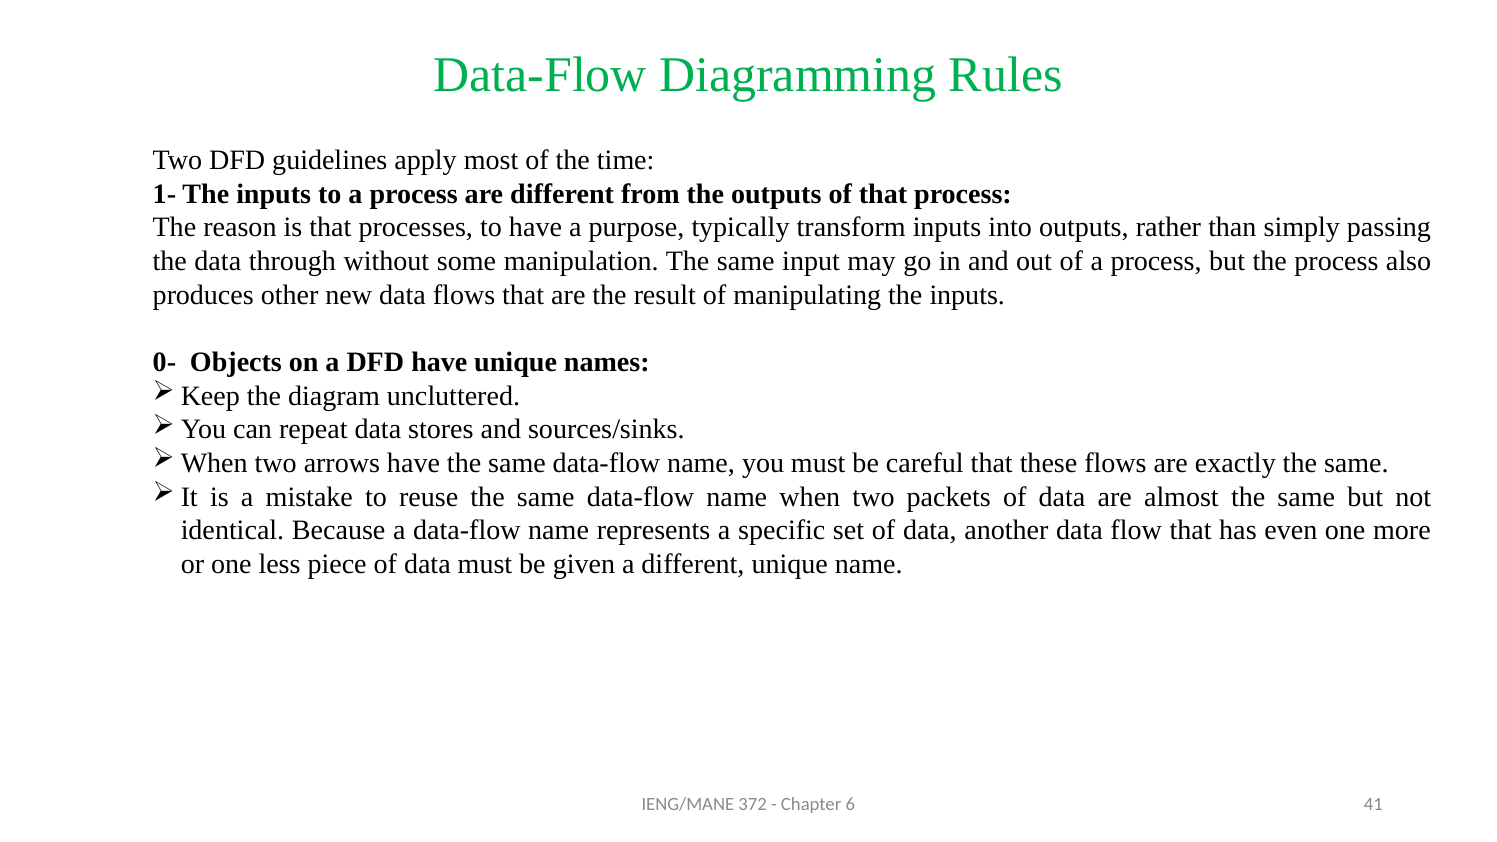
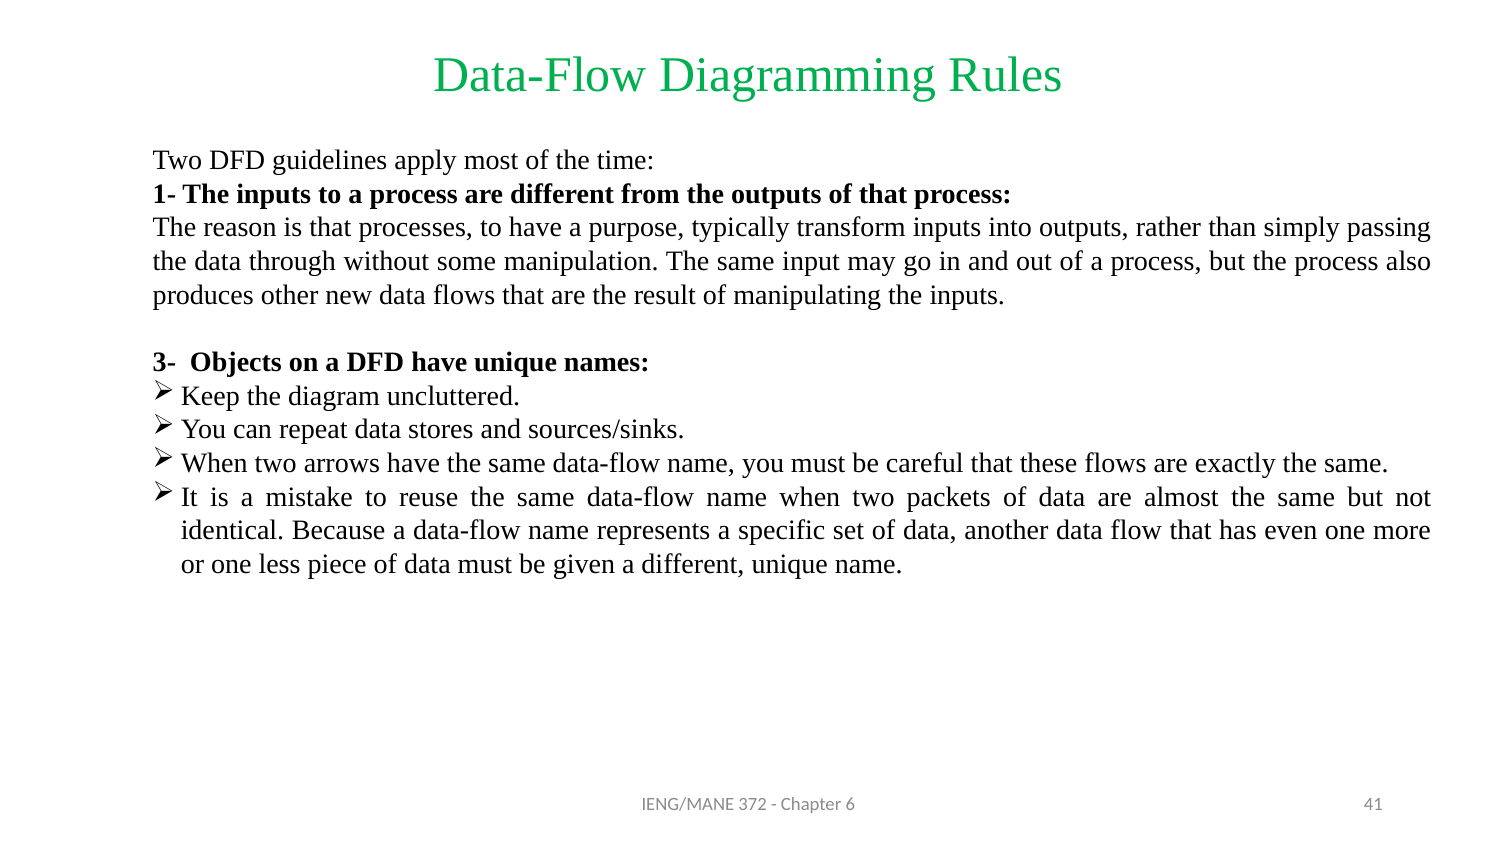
0-: 0- -> 3- (164, 362)
